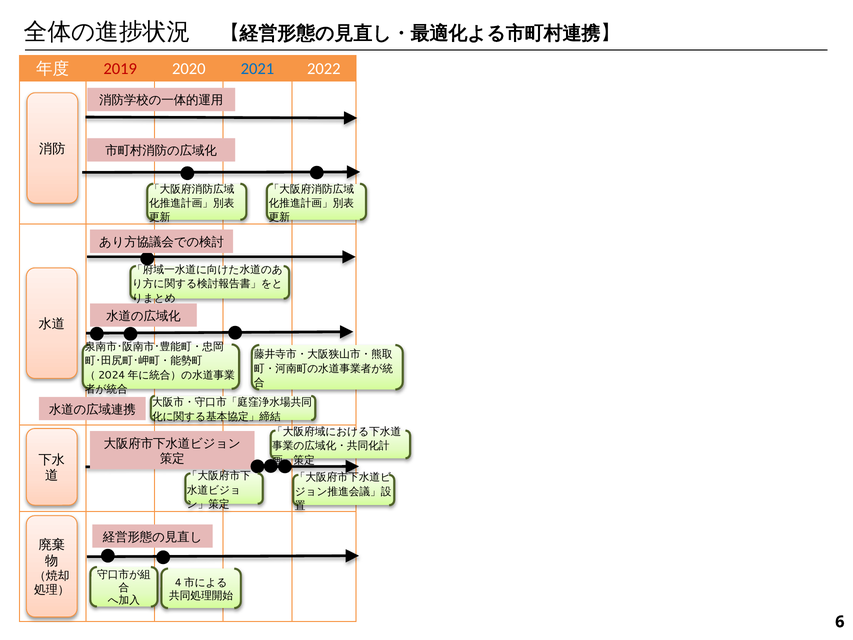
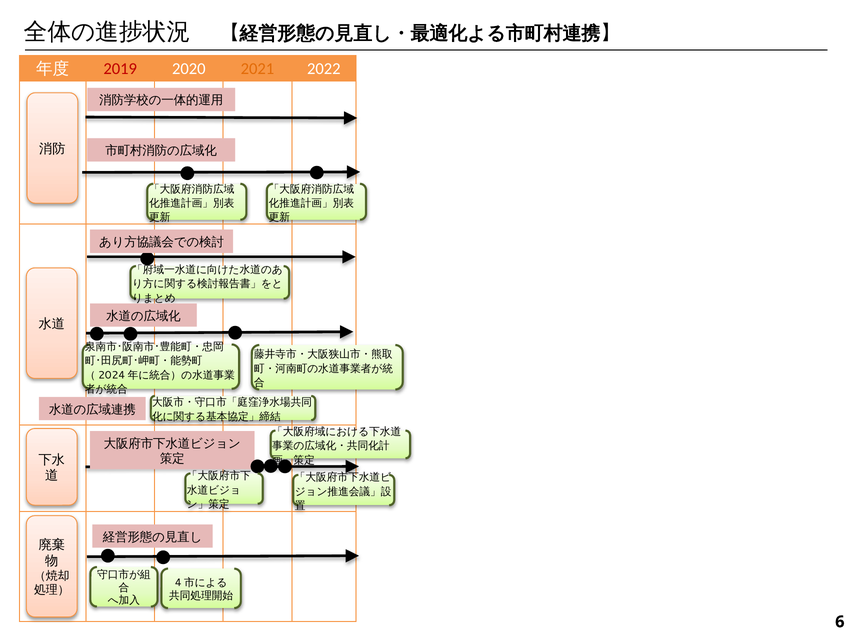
2021 colour: blue -> orange (257, 69)
